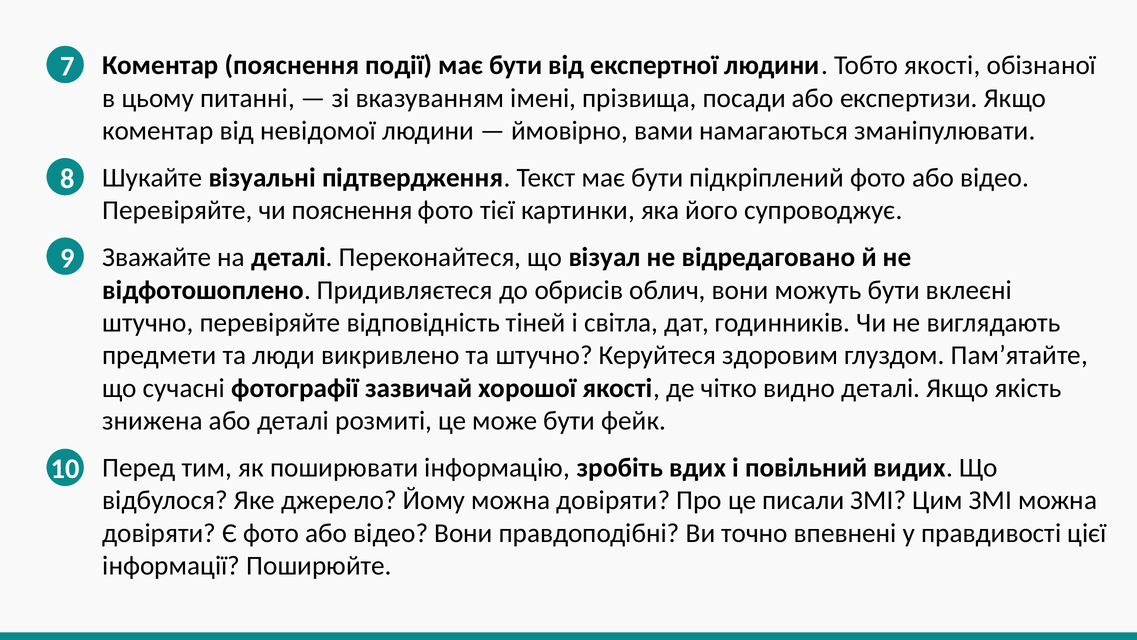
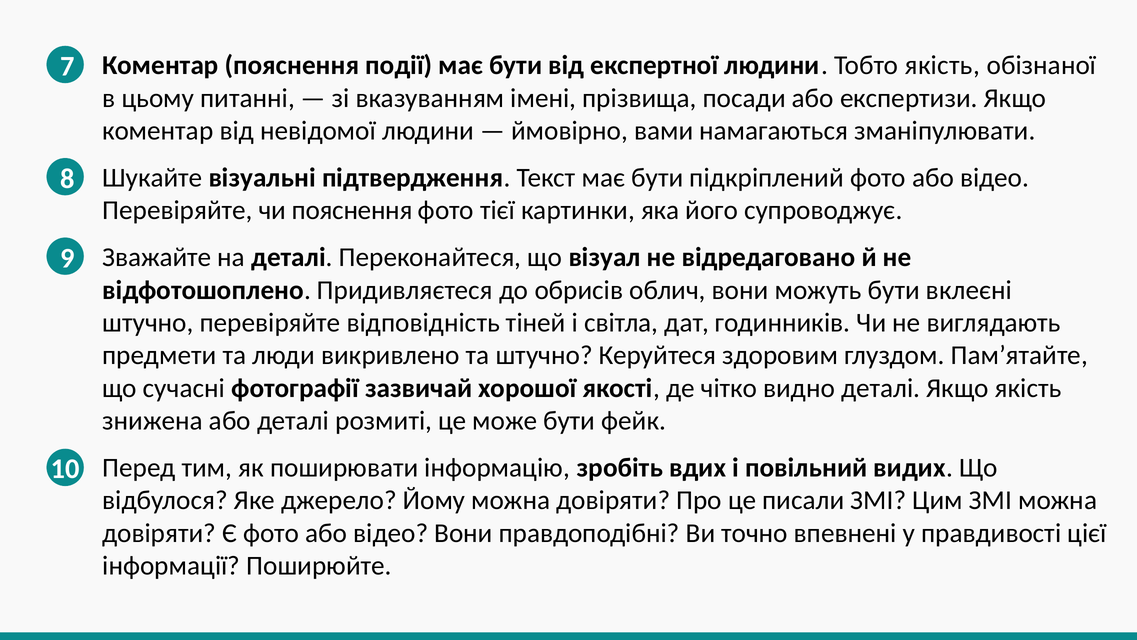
Тобто якості: якості -> якість (942, 65)
